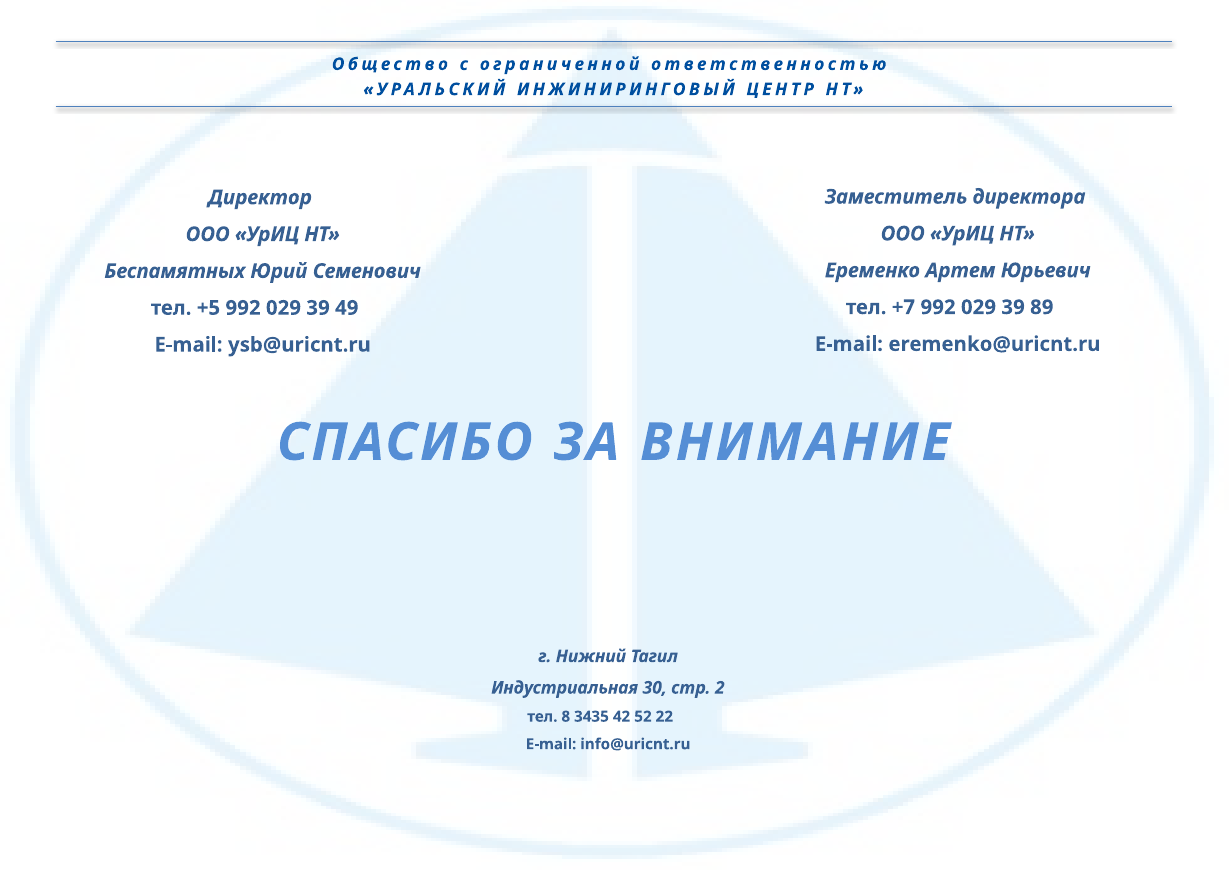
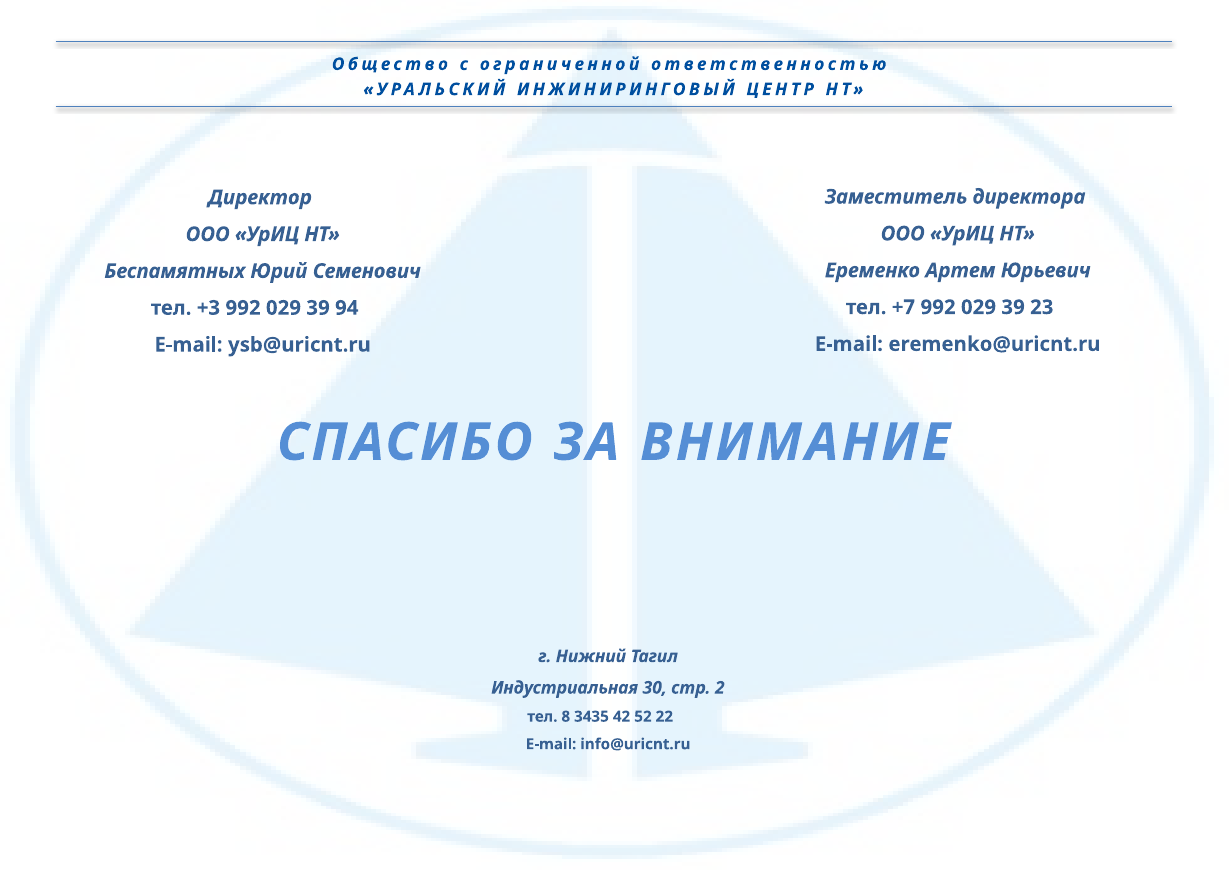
89: 89 -> 23 (1042, 307)
+5: +5 -> +3 (208, 308)
49: 49 -> 94 (347, 308)
